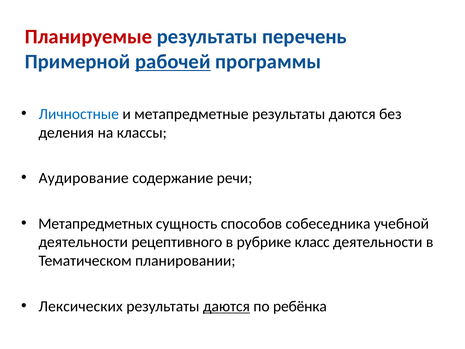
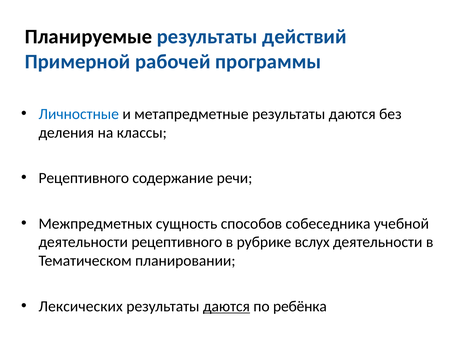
Планируемые colour: red -> black (89, 37)
перечень: перечень -> действий (305, 37)
рабочей underline: present -> none (173, 62)
Аудирование: Аудирование -> Рецептивного (84, 178)
Метапредметных: Метапредметных -> Межпредметных (95, 223)
класс: класс -> вслух (312, 242)
